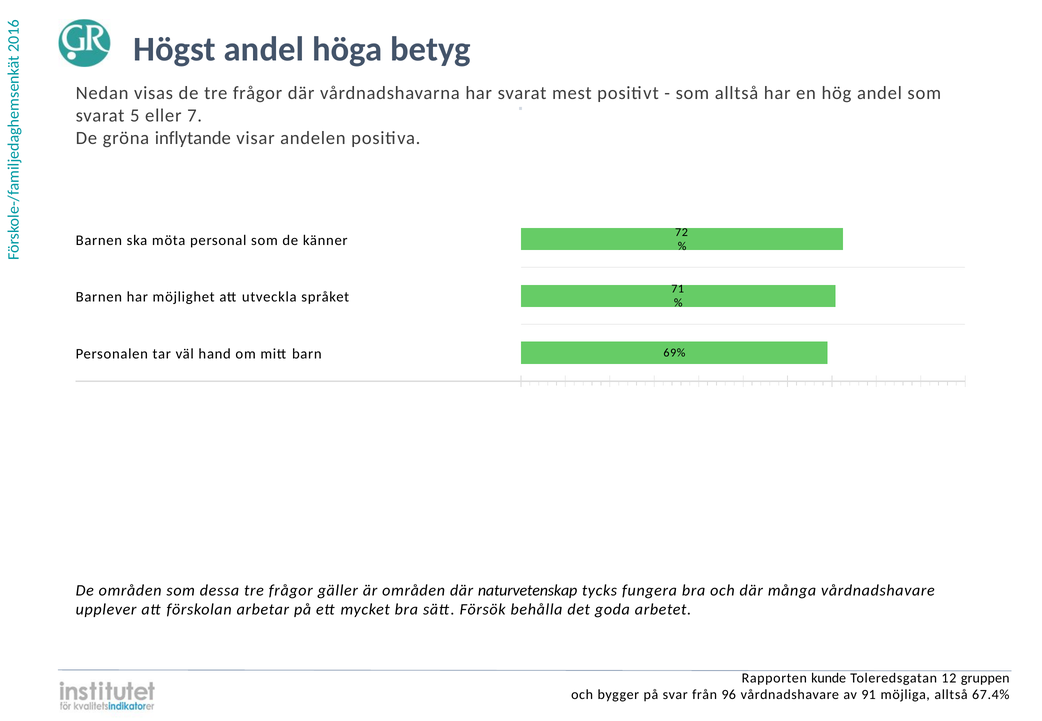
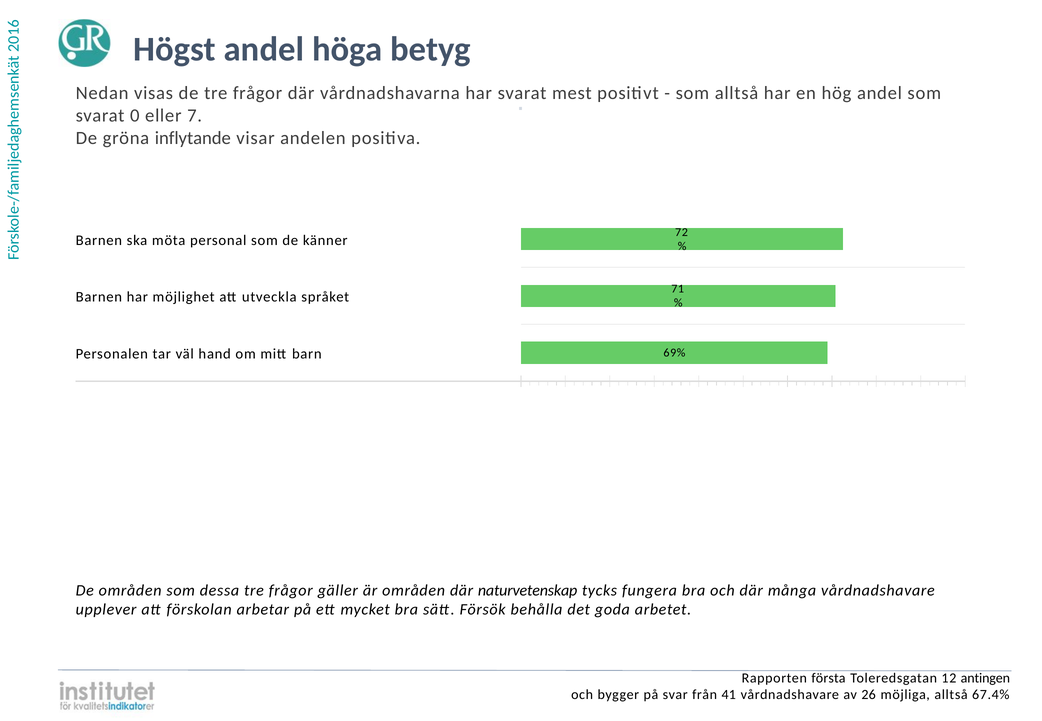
svarat 5: 5 -> 0 (135, 115)
kunde: kunde -> första (828, 678)
gruppen: gruppen -> antingen (985, 678)
96: 96 -> 41 (729, 695)
91: 91 -> 26 (869, 695)
